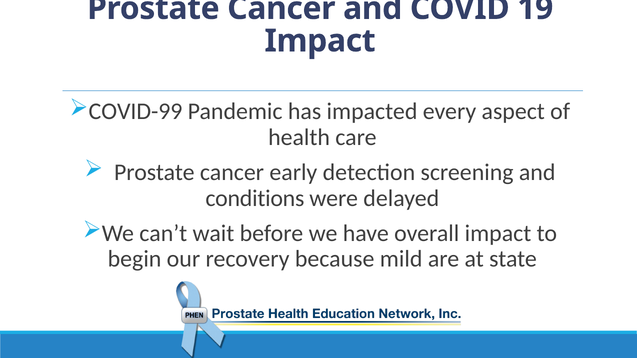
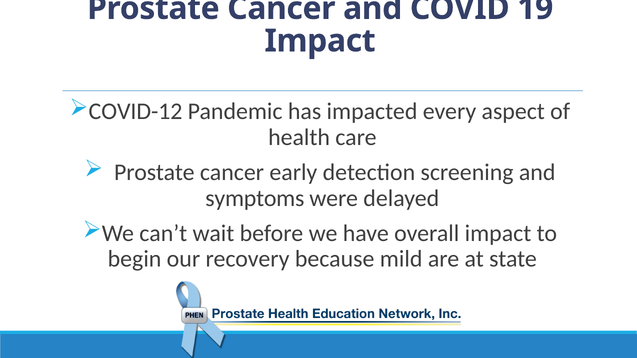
COVID-99: COVID-99 -> COVID-12 (136, 112)
conditions: conditions -> symptoms (255, 198)
